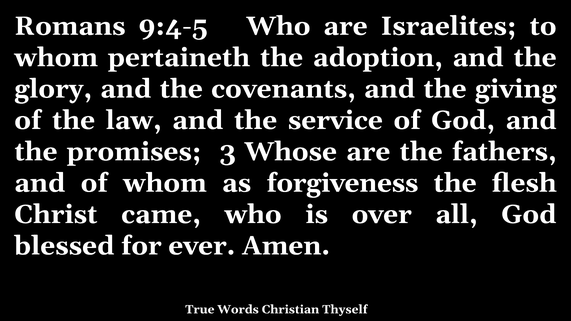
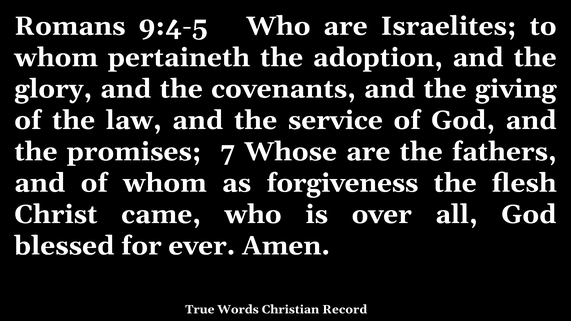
3: 3 -> 7 (227, 152)
Thyself: Thyself -> Record (345, 310)
